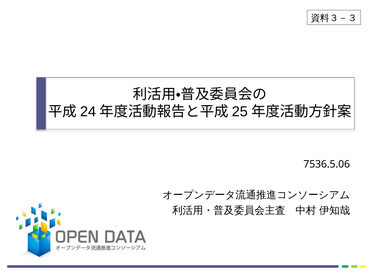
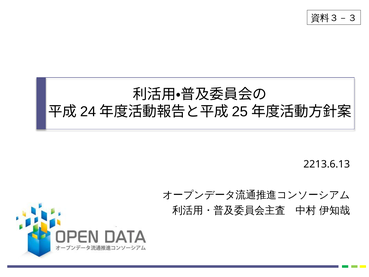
7536.5.06: 7536.5.06 -> 2213.6.13 (327, 164)
